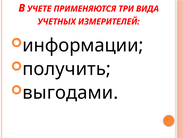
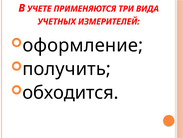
информации: информации -> оформление (83, 45)
выгодами: выгодами -> обходится (70, 92)
